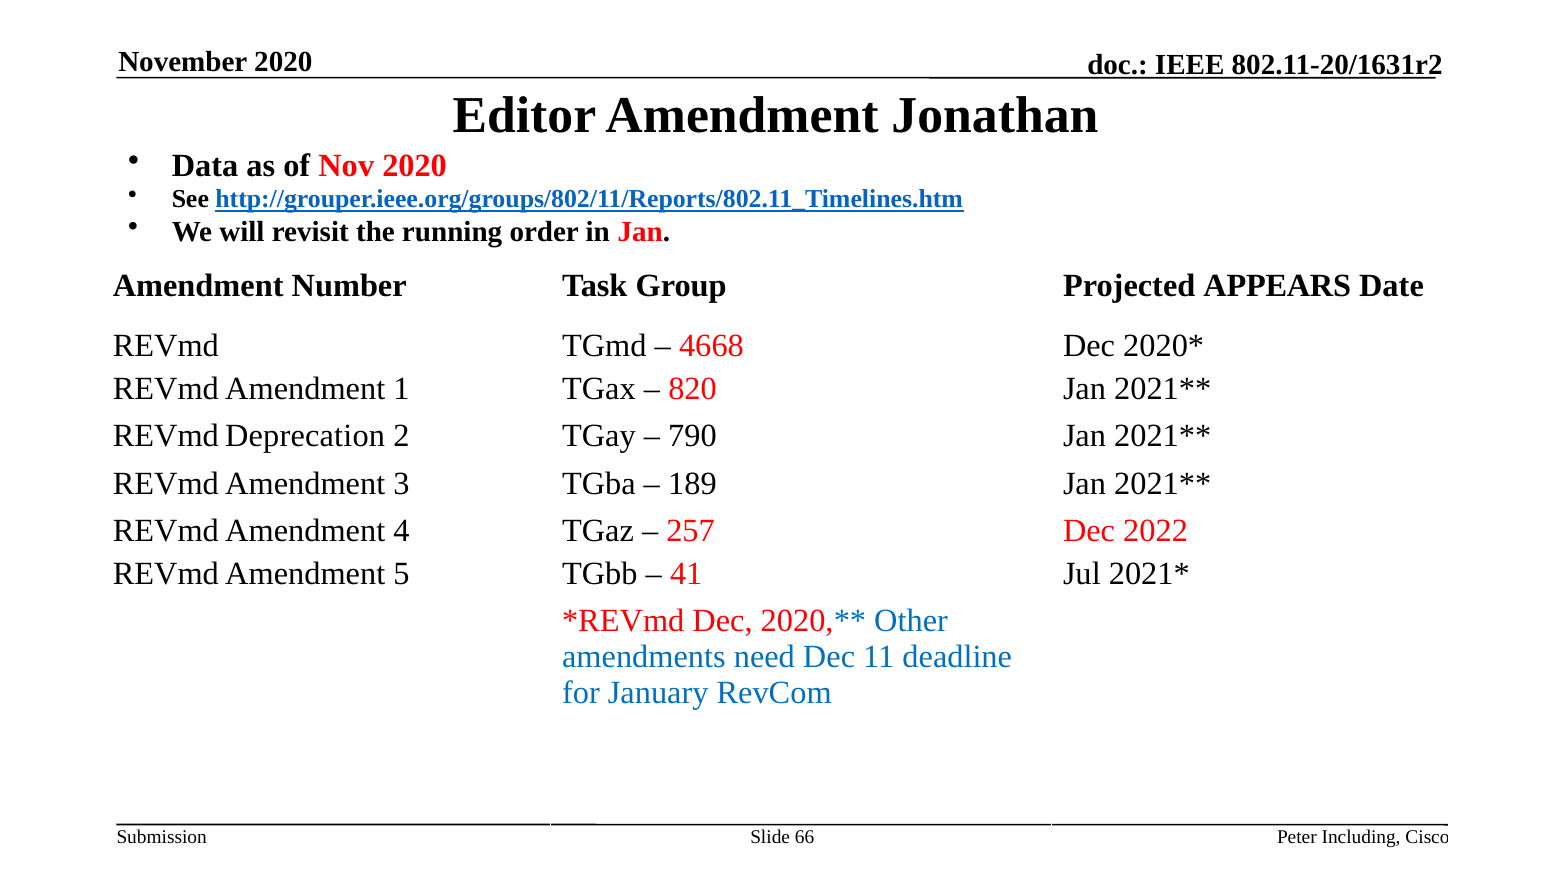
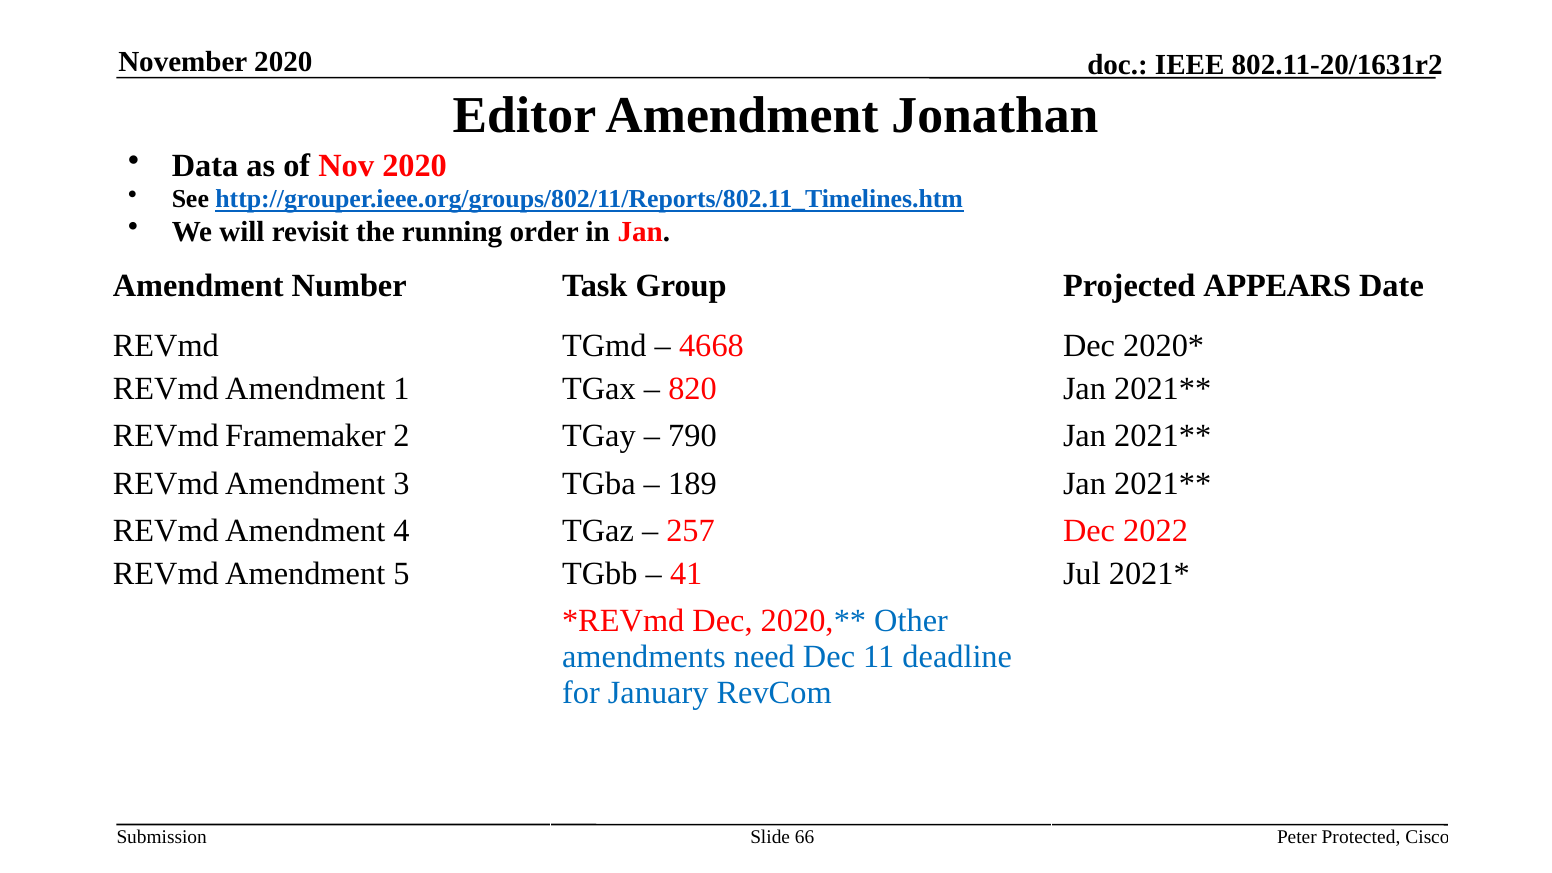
Deprecation: Deprecation -> Framemaker (305, 436)
Including: Including -> Protected (1361, 837)
